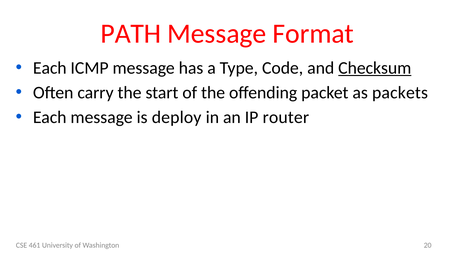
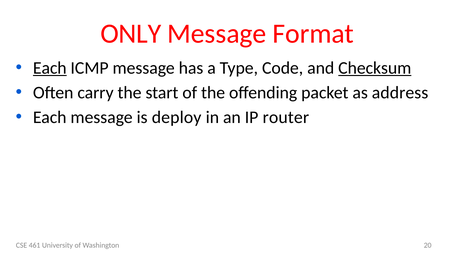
PATH: PATH -> ONLY (131, 34)
Each underline: none -> present (50, 68)
packets: packets -> address (400, 93)
